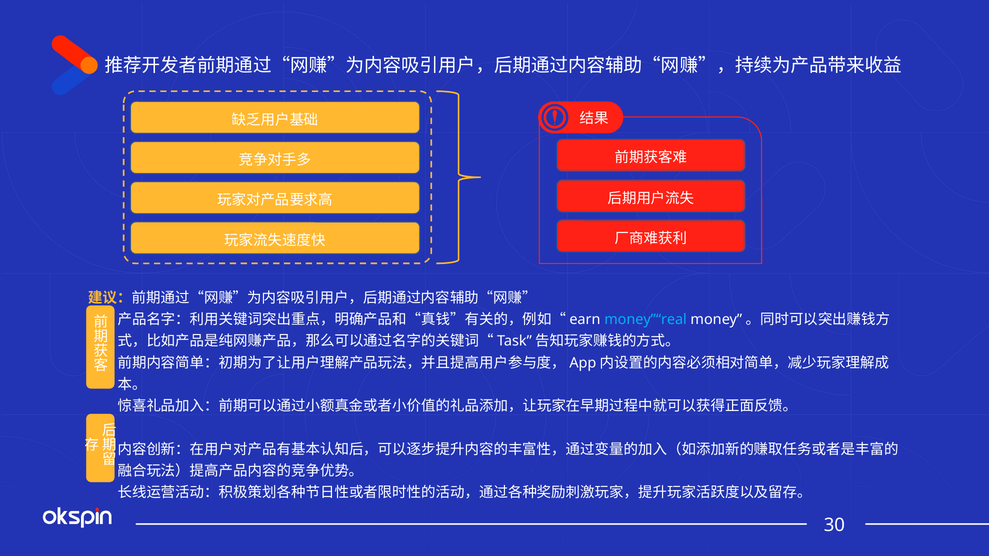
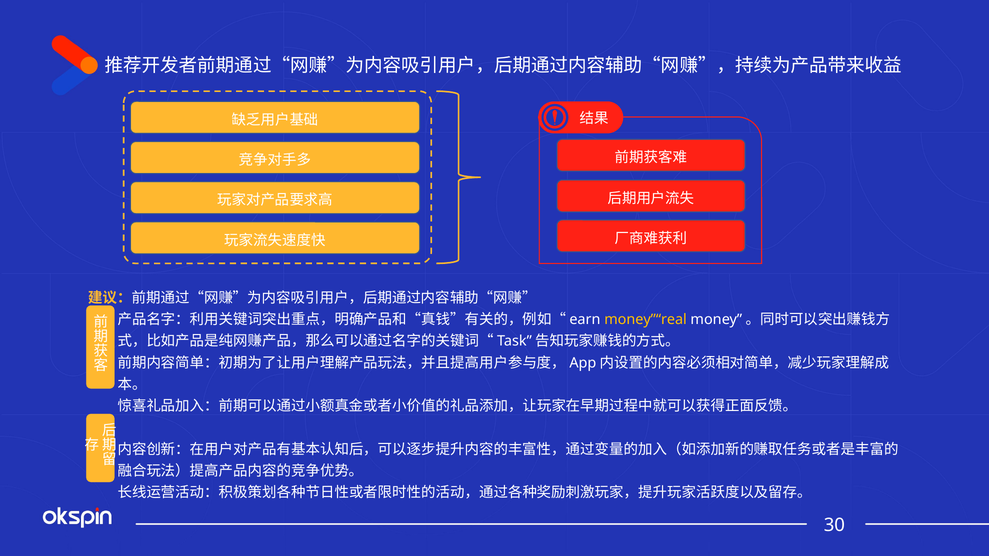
money”“real colour: light blue -> yellow (646, 320)
